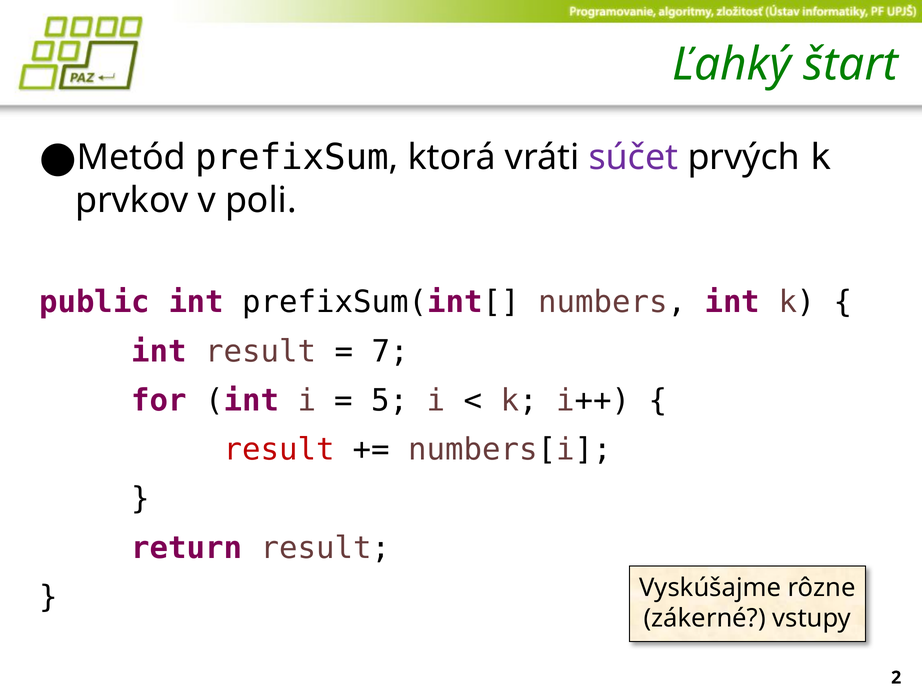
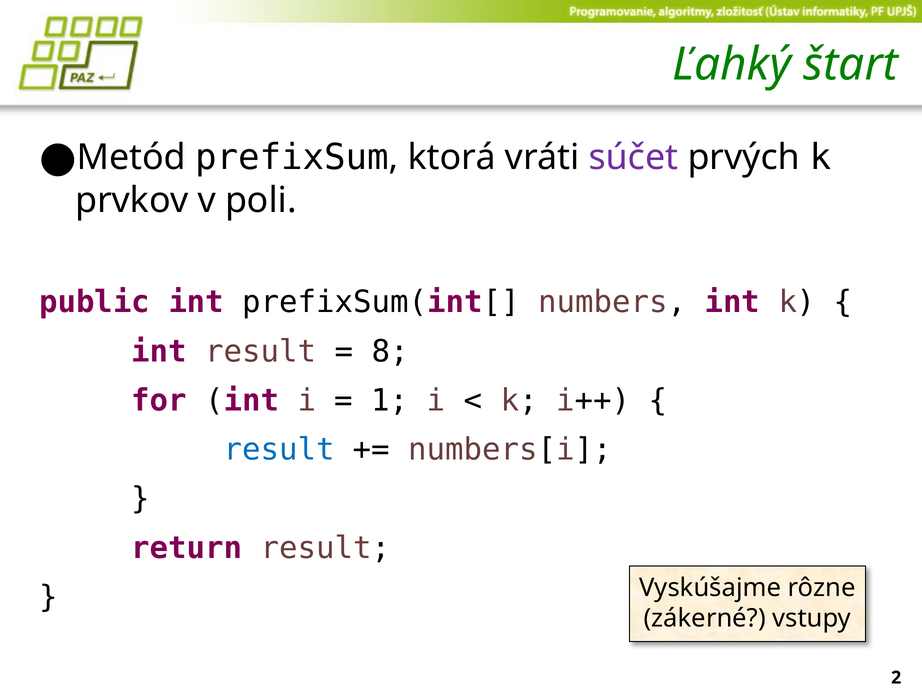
7: 7 -> 8 (390, 352)
5: 5 -> 1 (390, 401)
result colour: red -> blue (279, 450)
